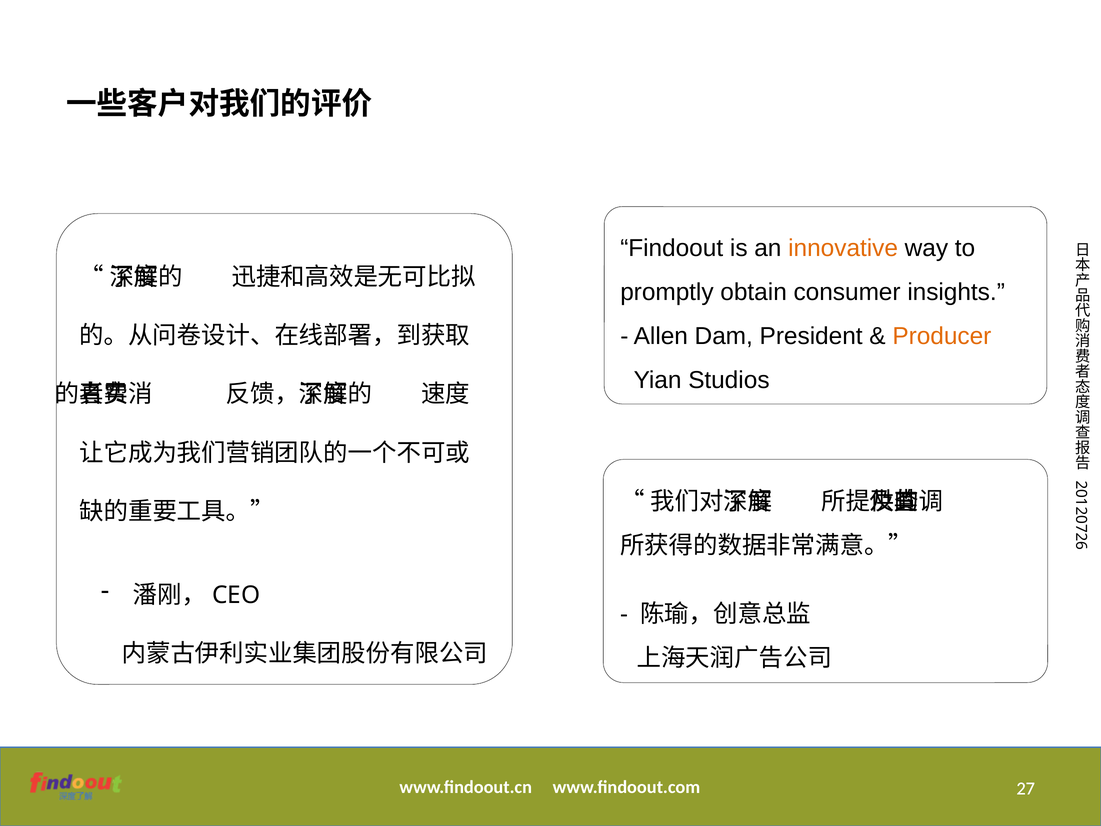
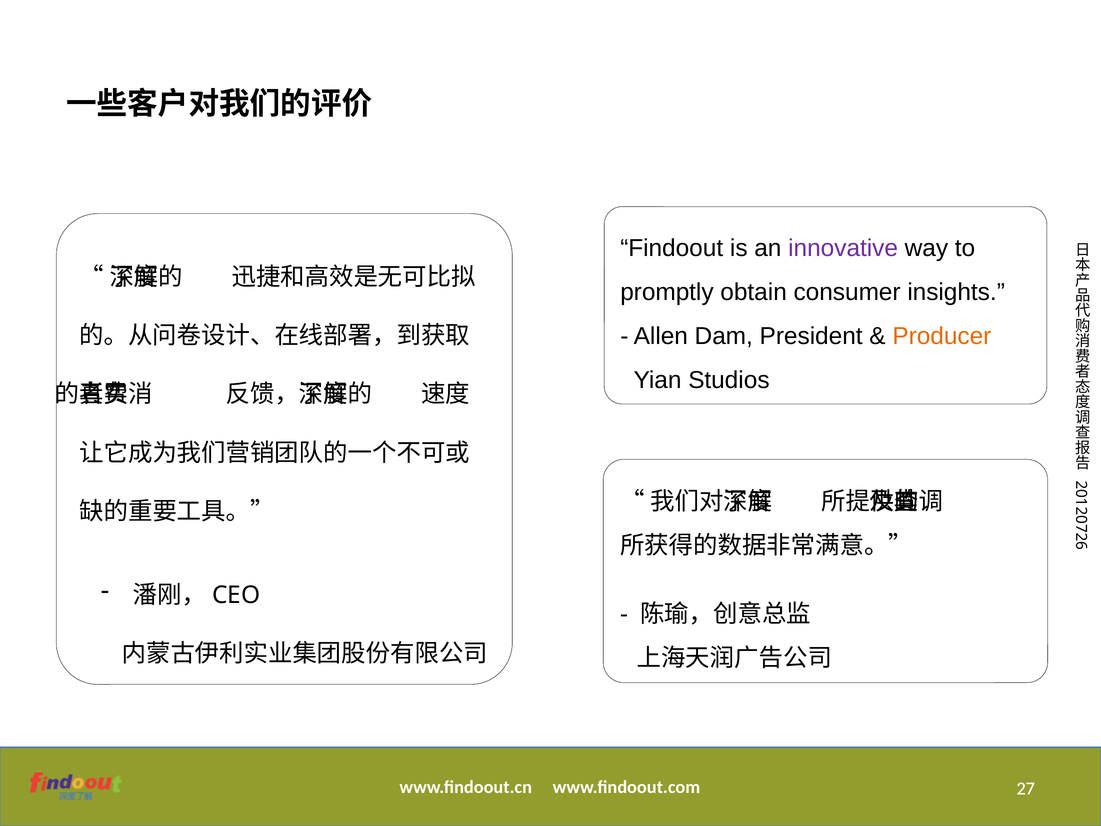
innovative colour: orange -> purple (843, 248)
